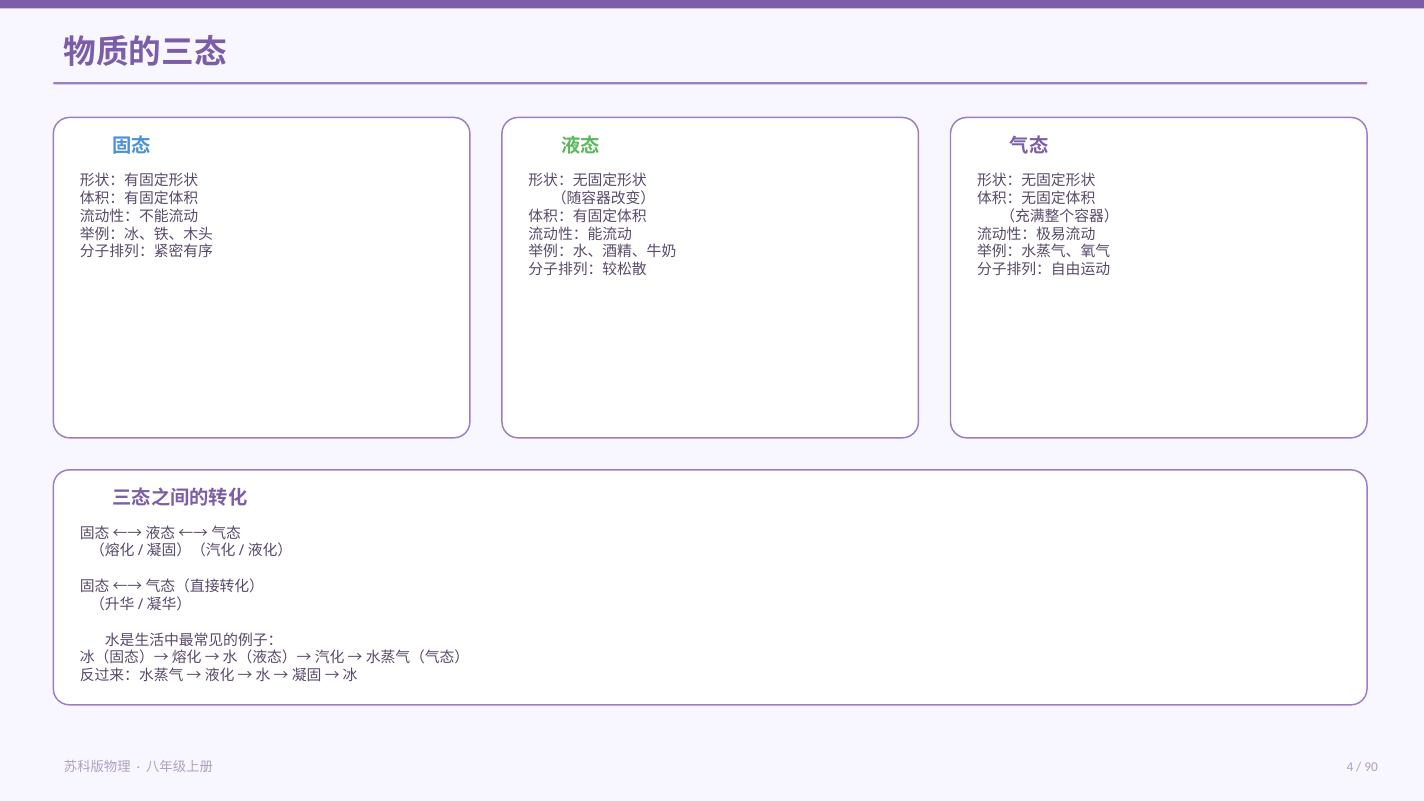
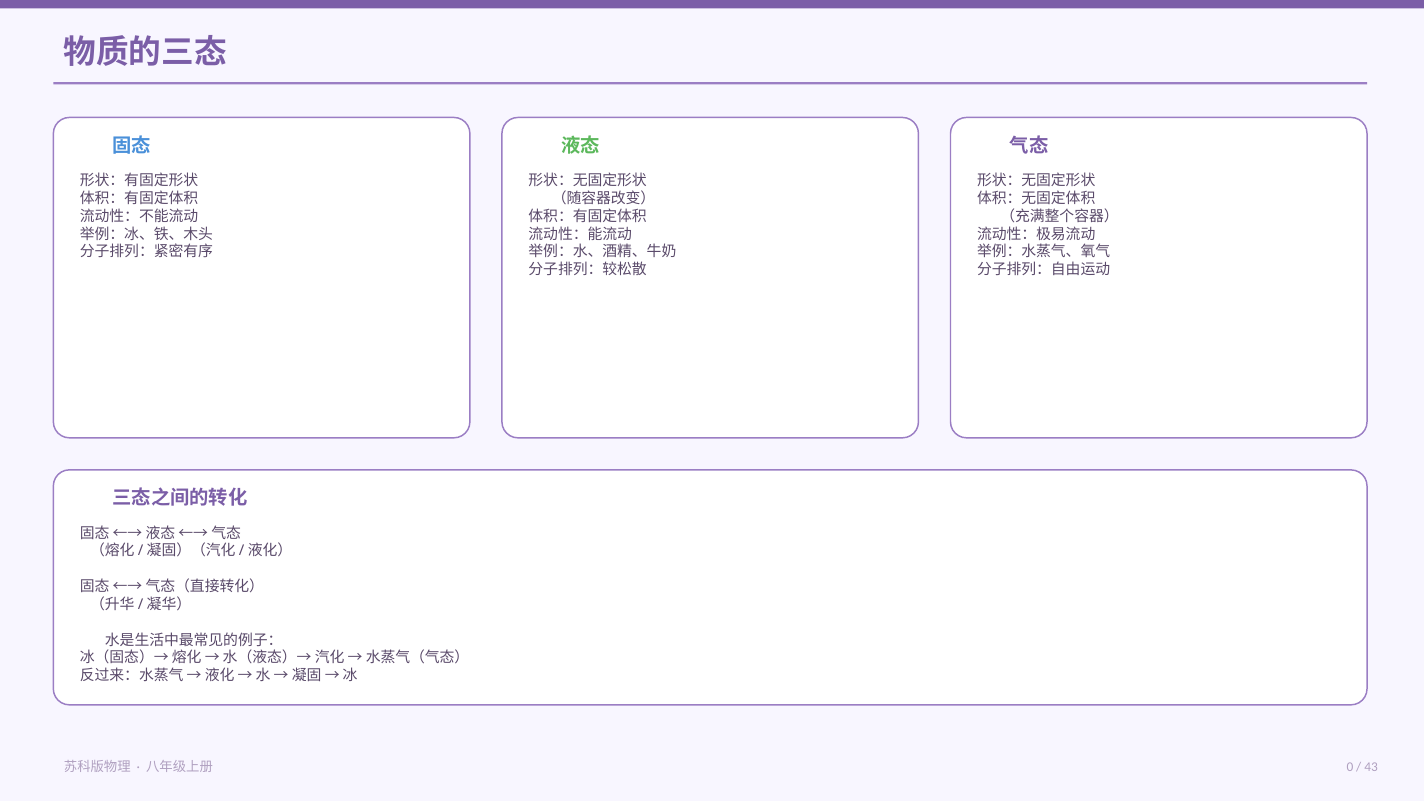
4: 4 -> 0 (1350, 767)
90: 90 -> 43 (1371, 767)
